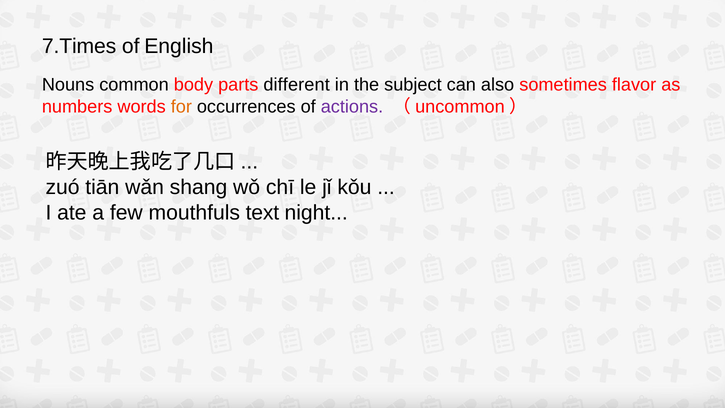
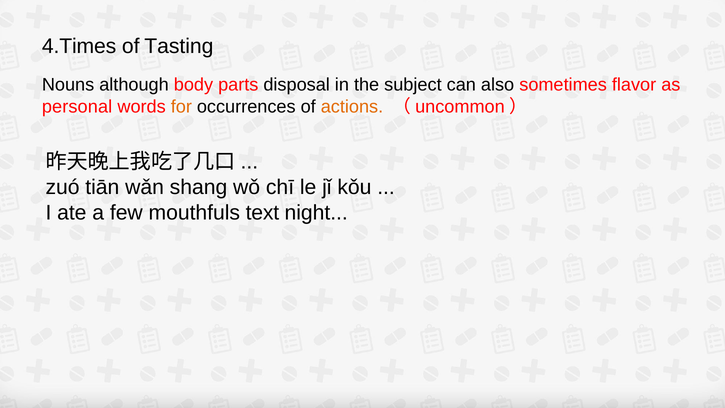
7.Times: 7.Times -> 4.Times (79, 46)
English: English -> Tasting (179, 46)
common: common -> although (134, 85)
different: different -> disposal (297, 85)
numbers: numbers -> personal (77, 107)
actions colour: purple -> orange (352, 107)
